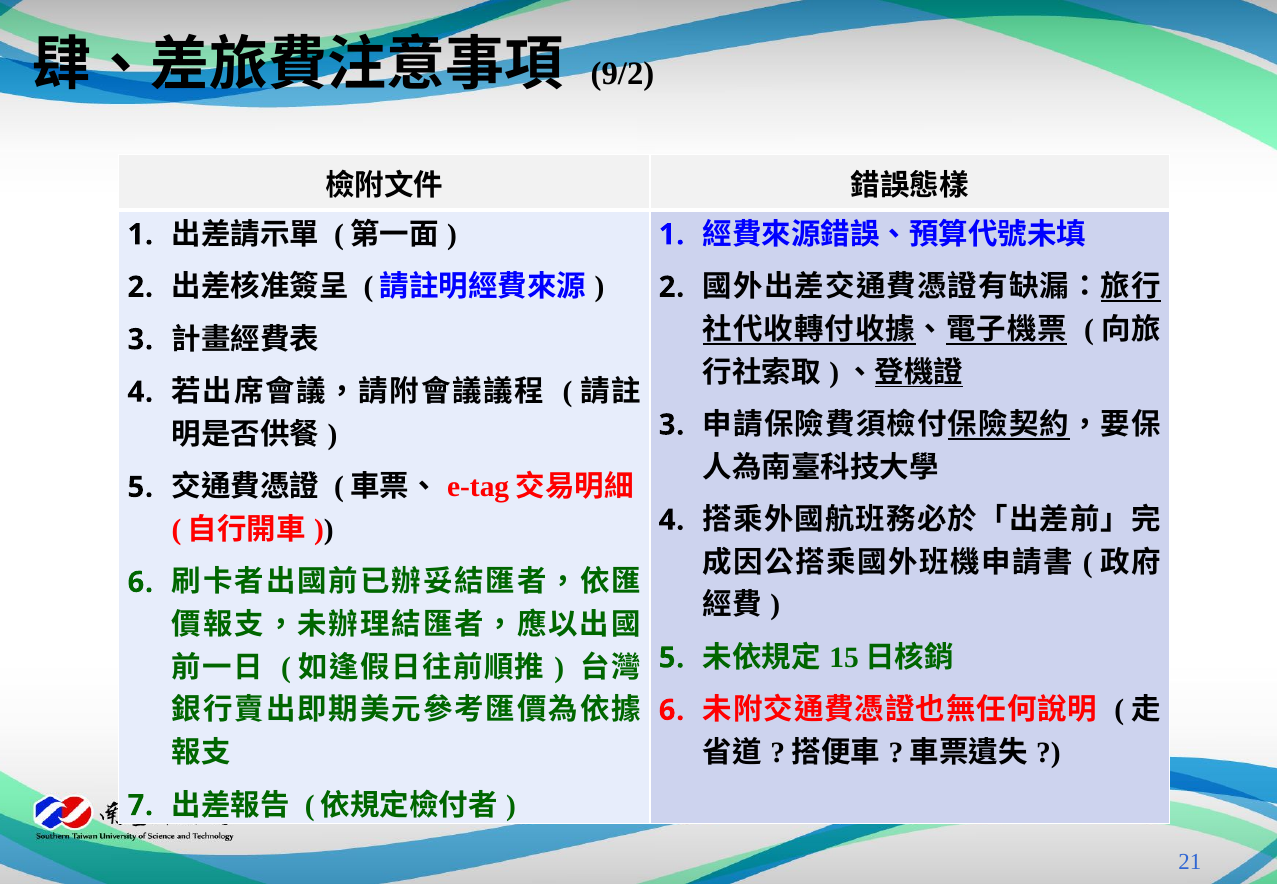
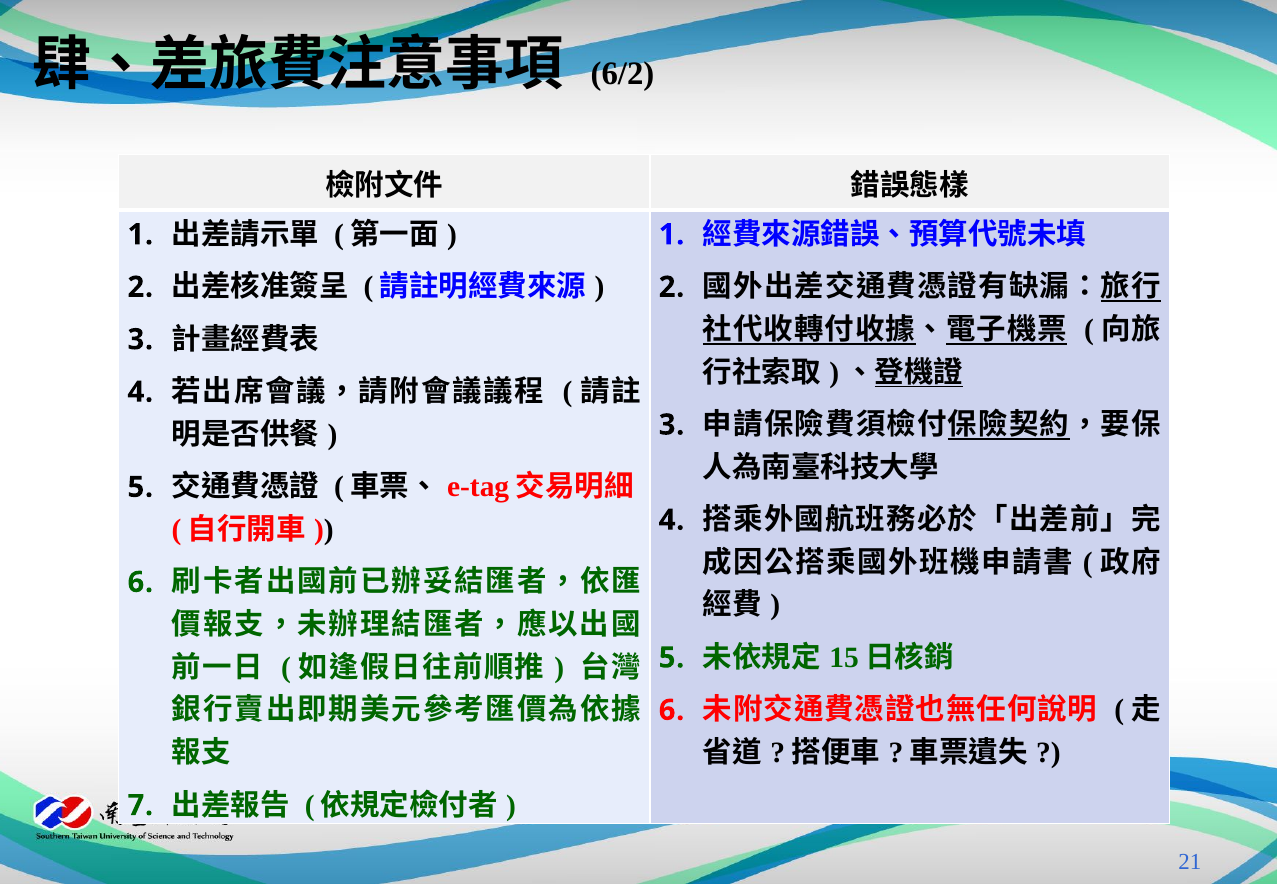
9/2: 9/2 -> 6/2 (622, 74)
